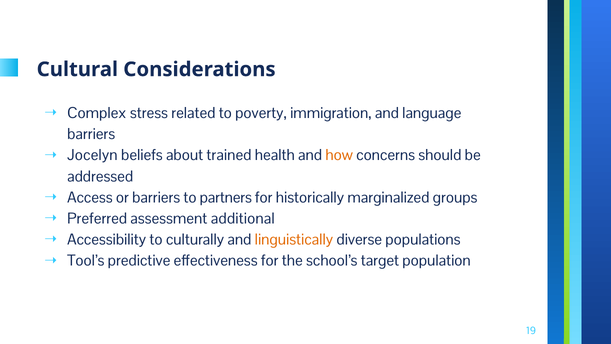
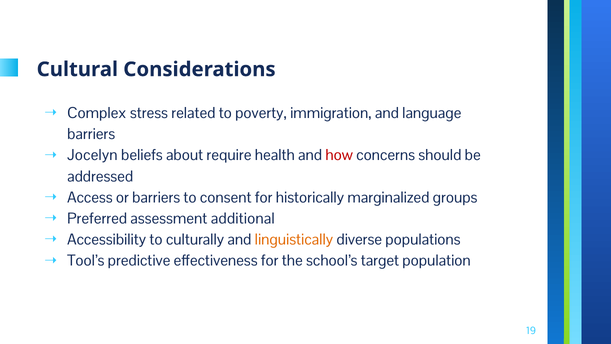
trained: trained -> require (229, 155)
how colour: orange -> red (339, 155)
partners: partners -> consent (226, 197)
